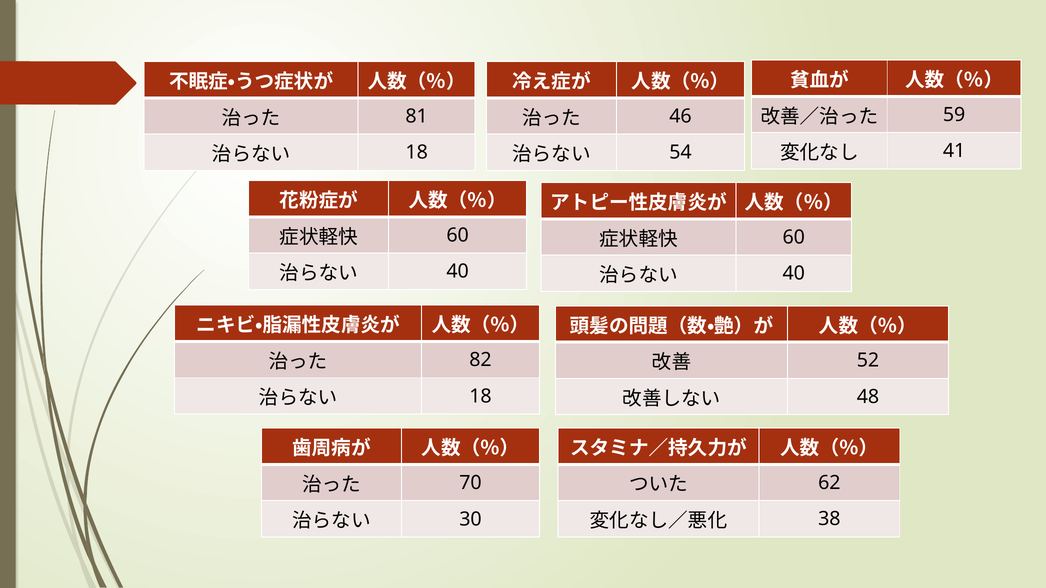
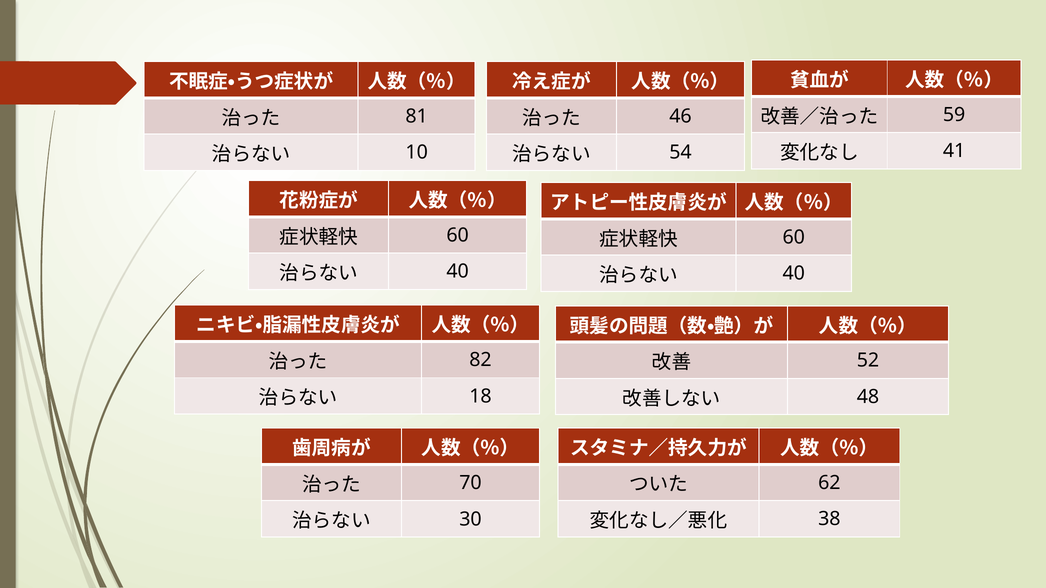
18: 18 -> 10 (417, 153)
